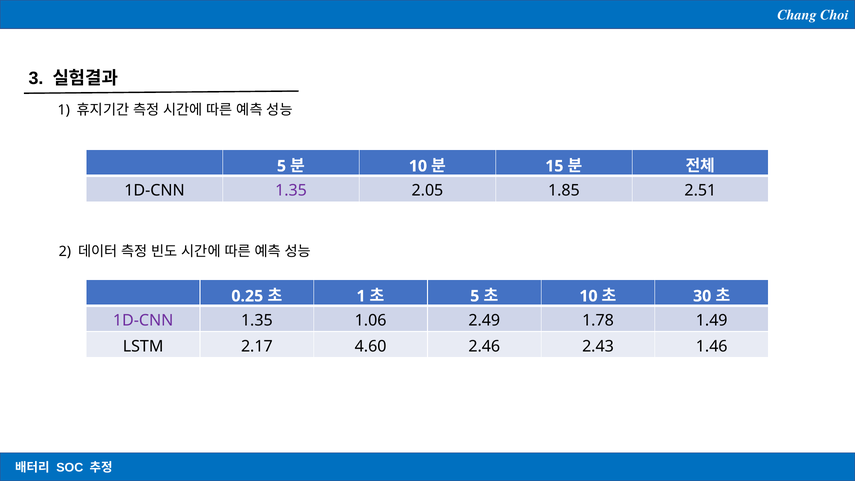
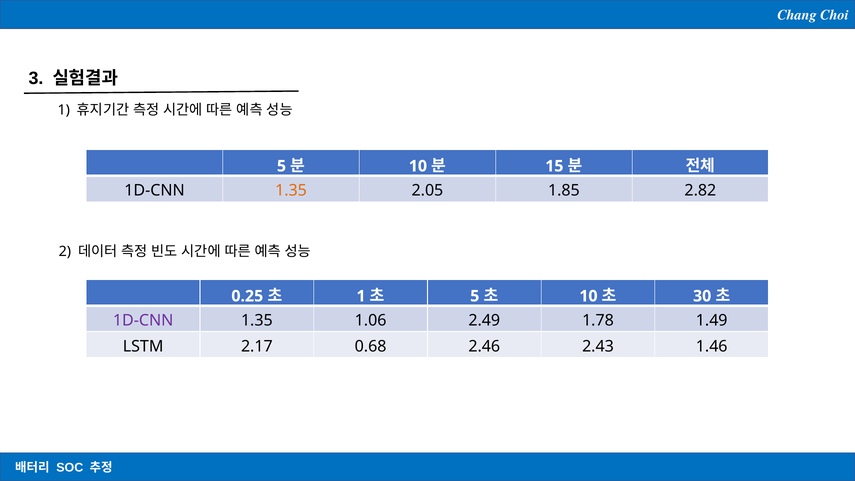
1.35 colour: purple -> orange (291, 191)
2.51: 2.51 -> 2.82 (700, 191)
4.60: 4.60 -> 0.68 (371, 347)
